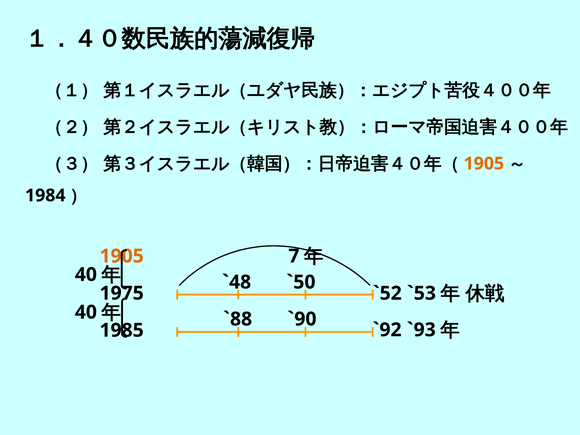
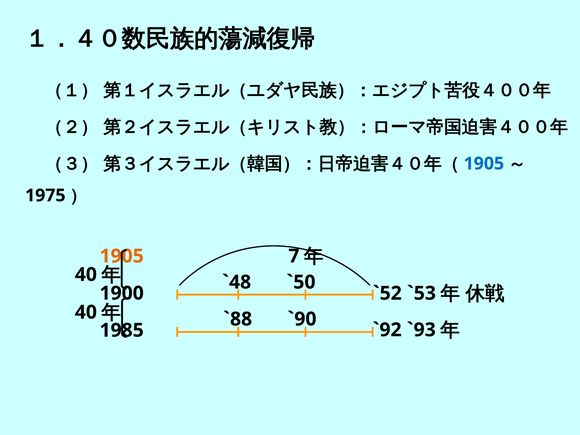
1905 colour: orange -> blue (484, 164)
1984: 1984 -> 1975 (45, 195)
1975: 1975 -> 1900 (122, 293)
